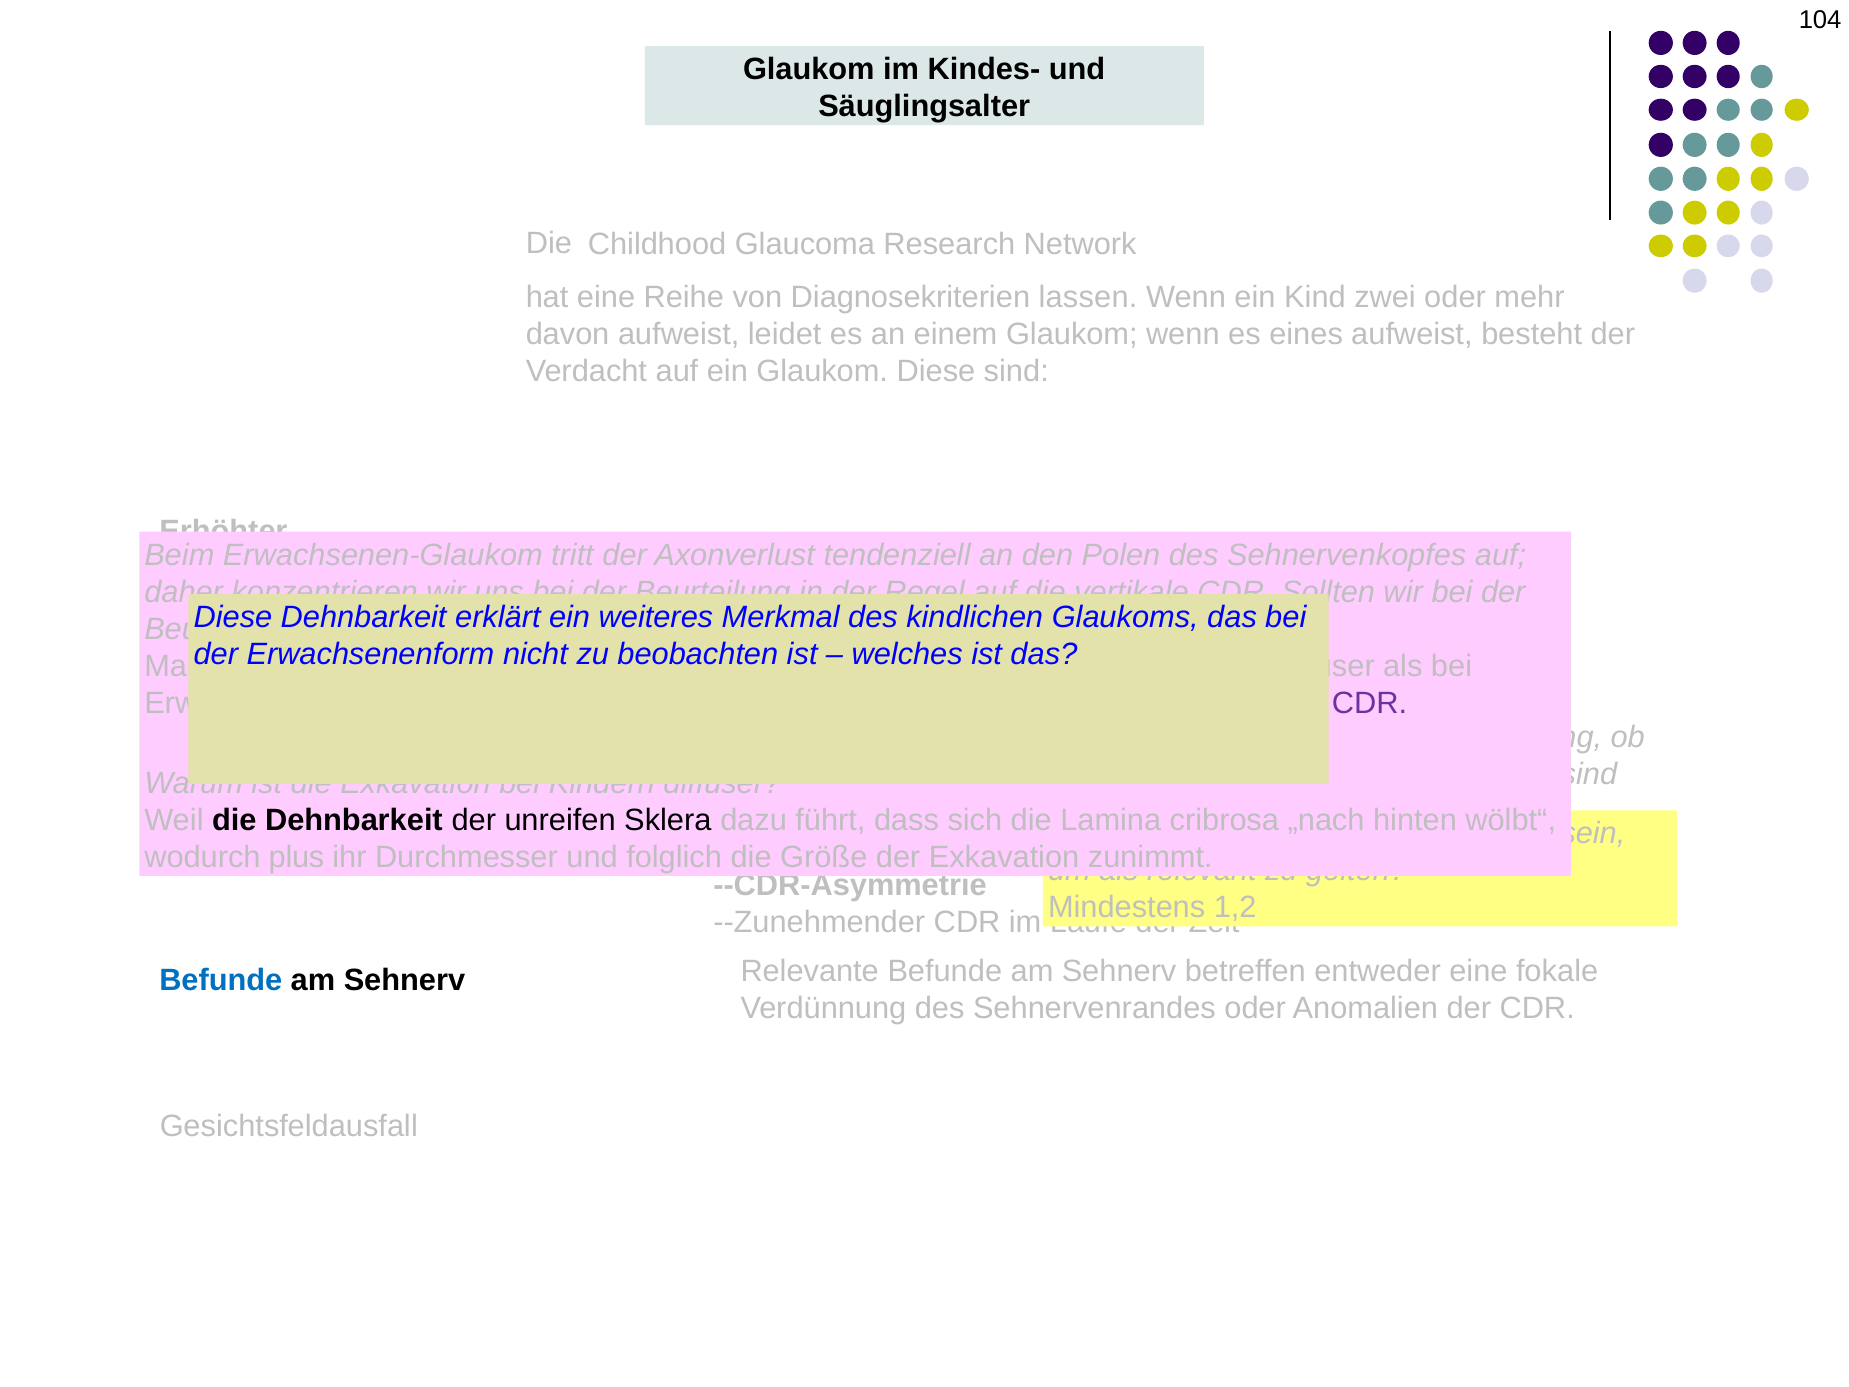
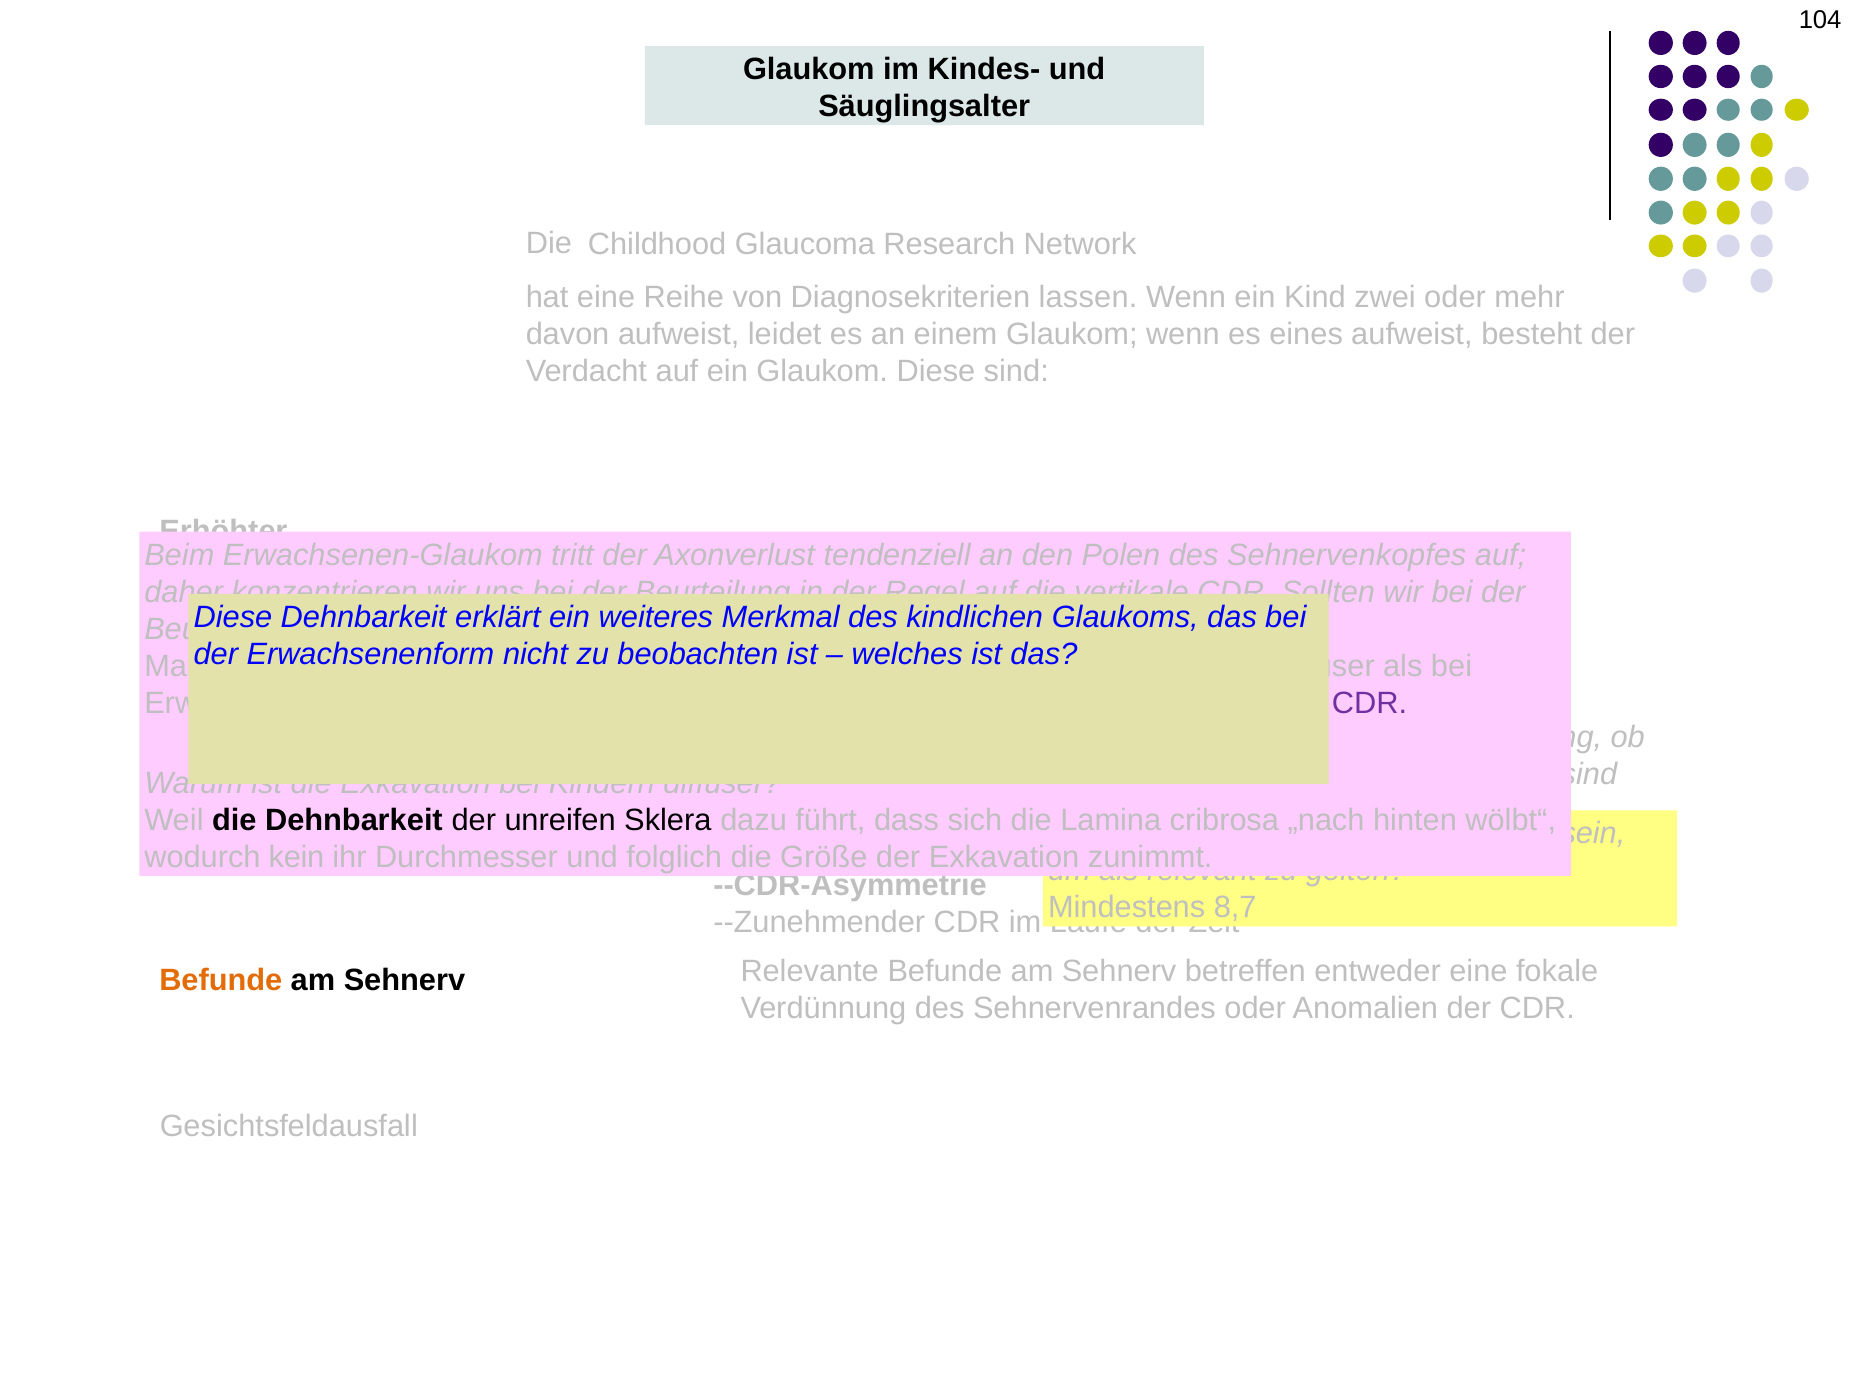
plus: plus -> kein (296, 857)
1,2: 1,2 -> 8,7 (1235, 907)
Befunde colour: blue -> orange (221, 980)
